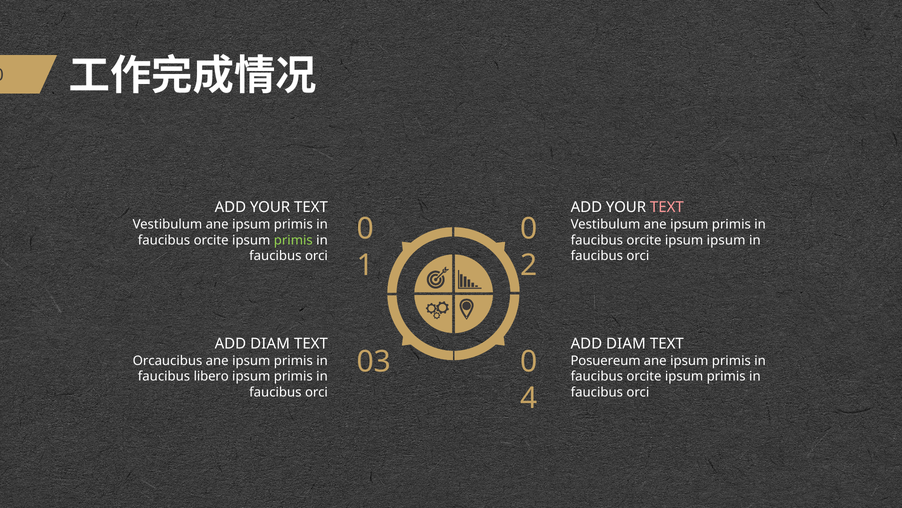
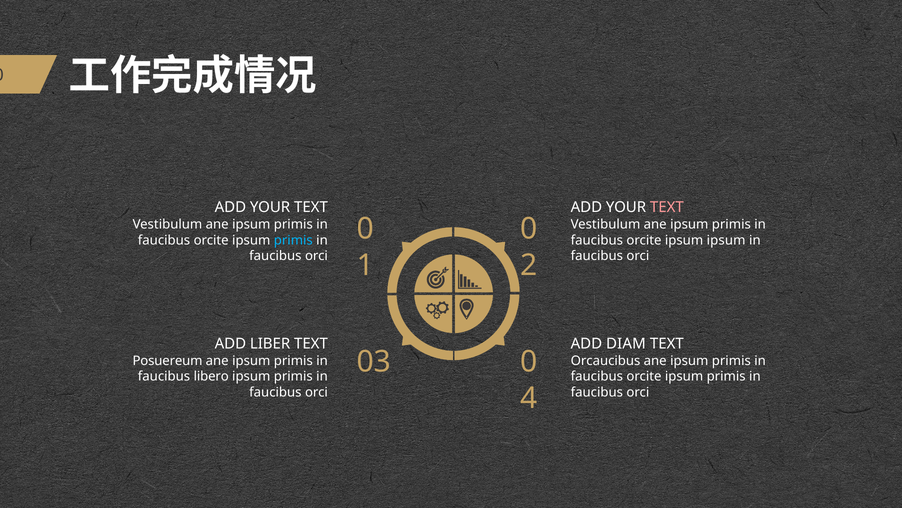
primis colour: light green -> light blue (293, 240)
DIAM: DIAM -> LIBER (270, 343)
Posuereum: Posuereum -> Orcaucibus (605, 360)
Orcaucibus: Orcaucibus -> Posuereum (168, 360)
